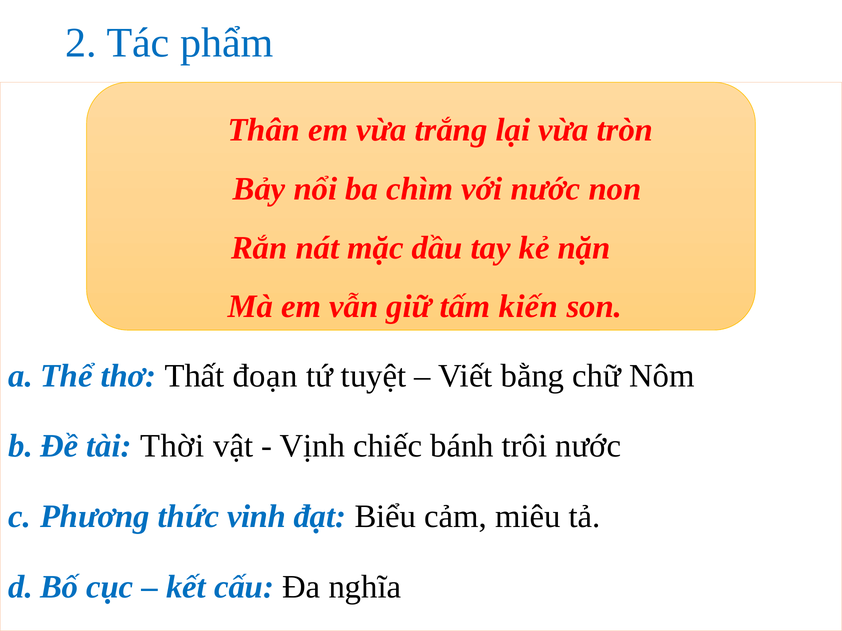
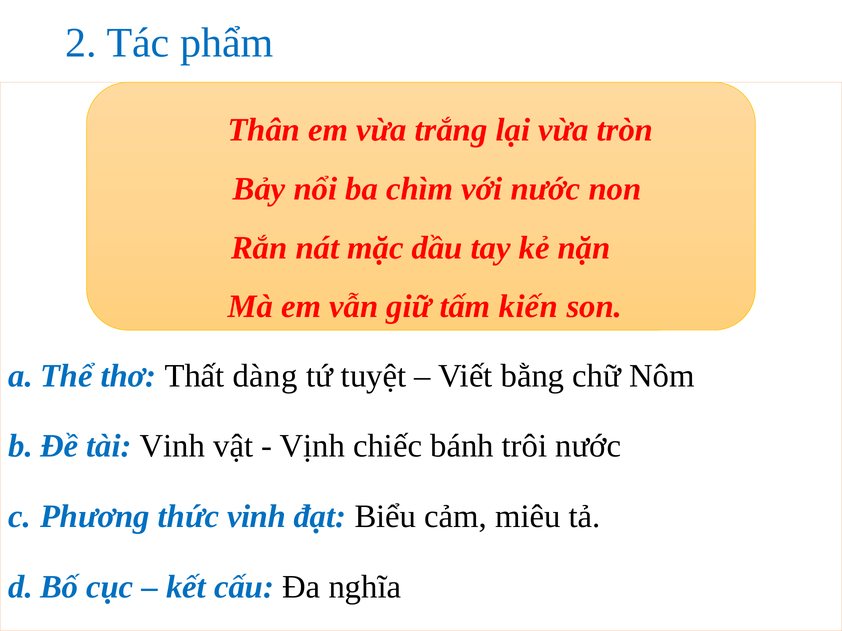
đoạn: đoạn -> dàng (265, 376)
tài Thời: Thời -> Vinh (172, 447)
